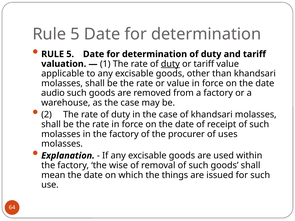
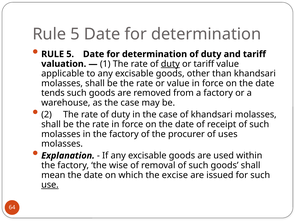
audio: audio -> tends (53, 93)
things: things -> excise (175, 175)
use underline: none -> present (50, 185)
